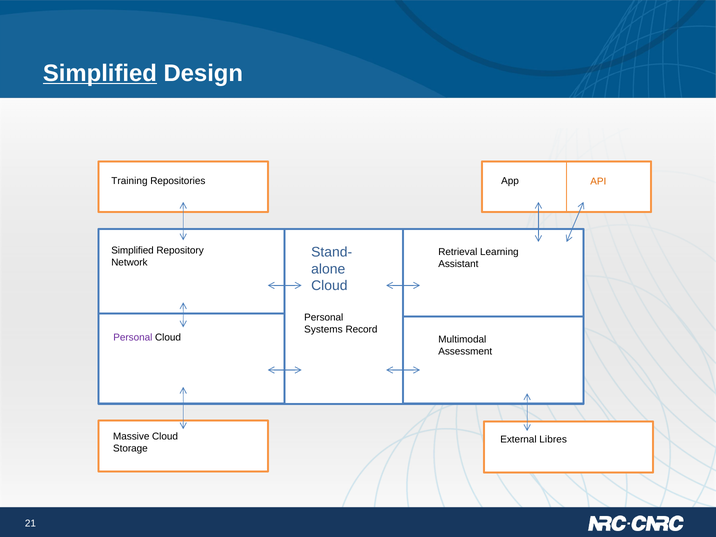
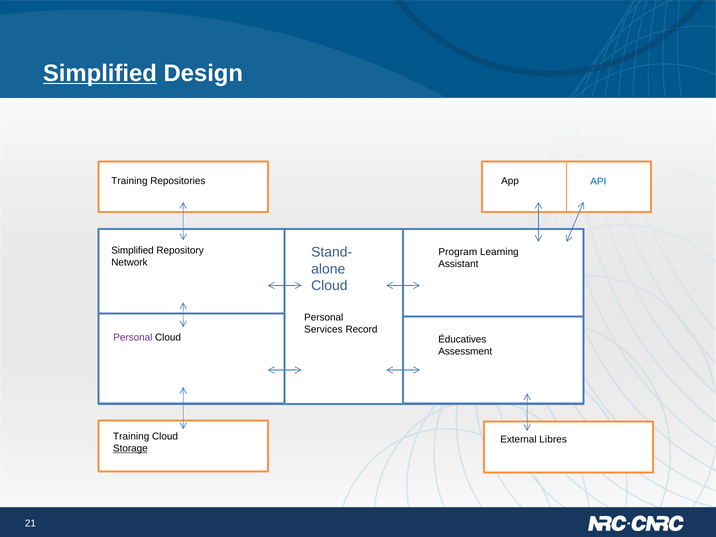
API colour: orange -> blue (598, 181)
Retrieval: Retrieval -> Program (458, 252)
Systems: Systems -> Services (323, 330)
Multimodal: Multimodal -> Éducatives (462, 339)
Massive: Massive -> Training (131, 436)
Storage underline: none -> present (130, 448)
